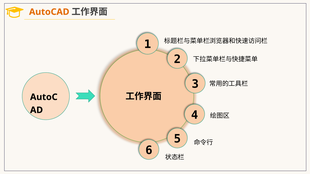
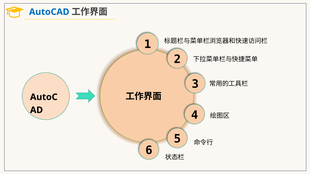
AutoCAD colour: orange -> blue (49, 12)
